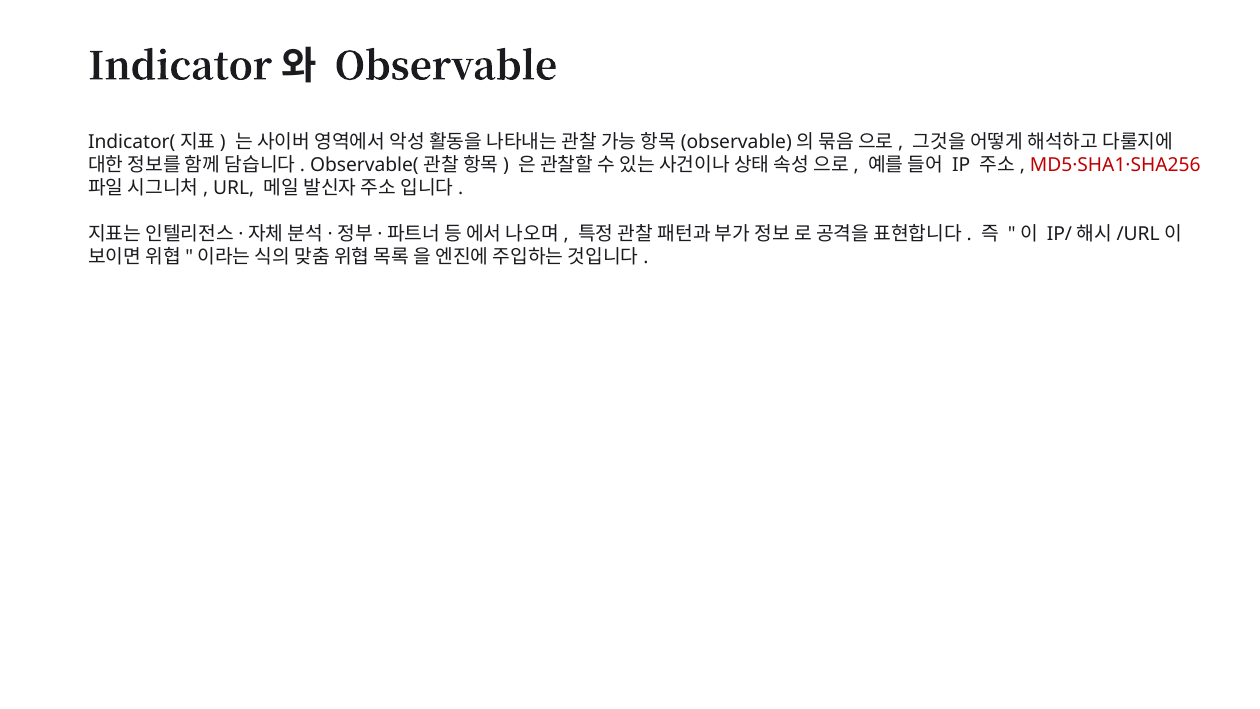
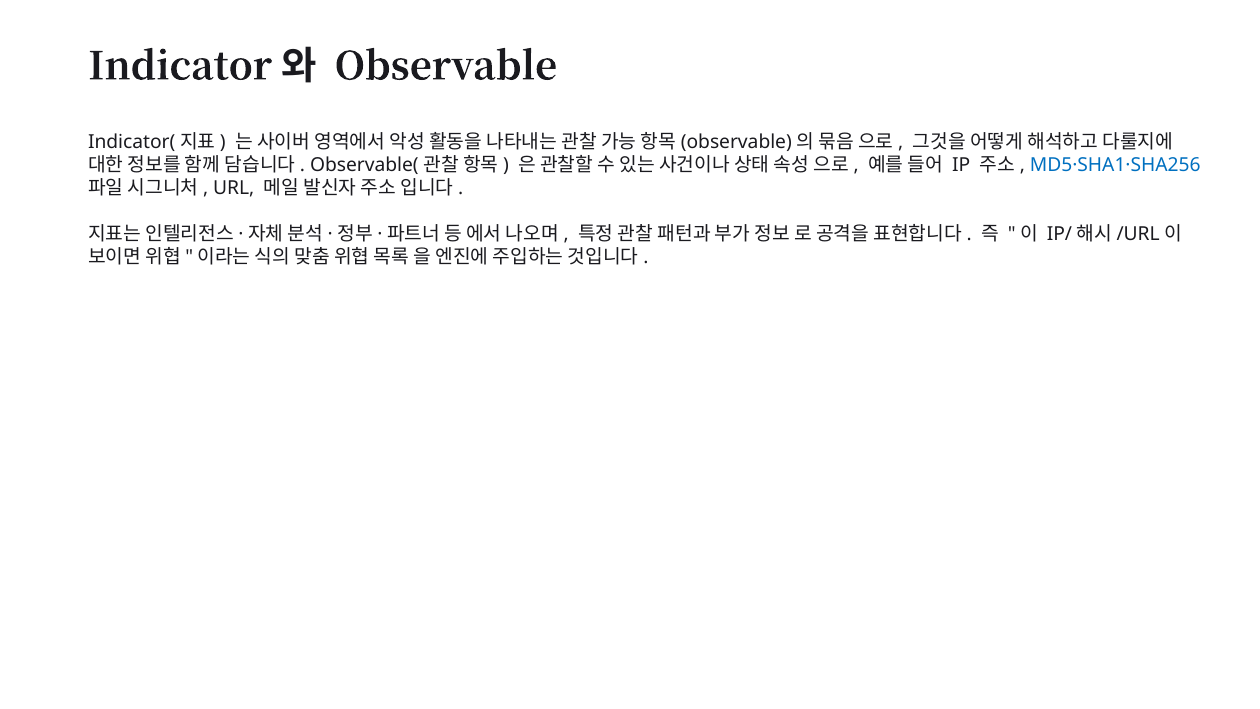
MD5·SHA1·SHA256 colour: red -> blue (1115, 165)
